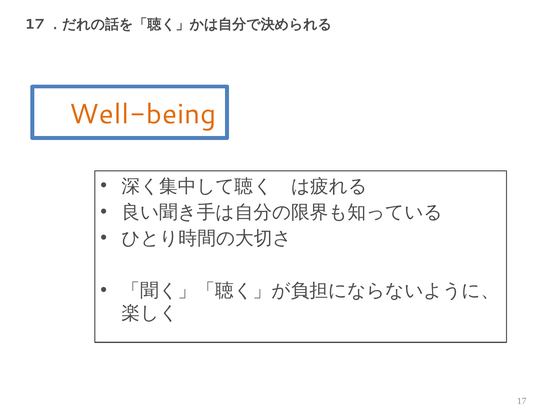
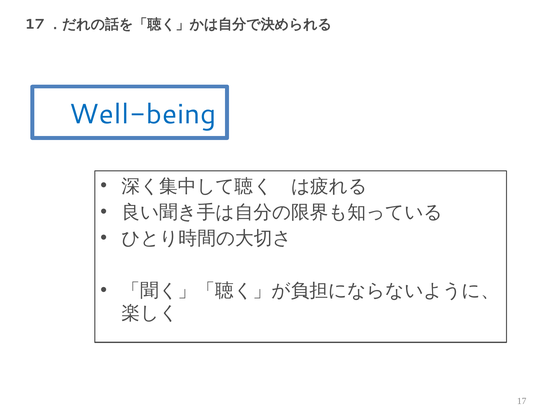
Well-being colour: orange -> blue (143, 114)
